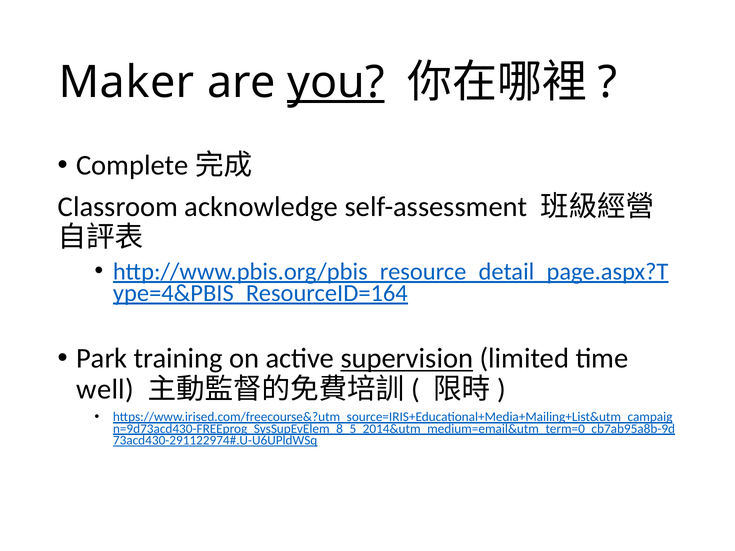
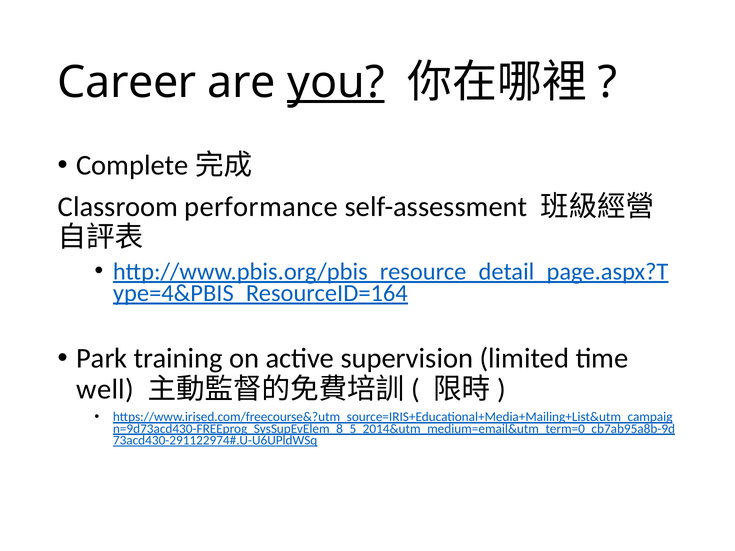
Maker: Maker -> Career (127, 82)
acknowledge: acknowledge -> performance (261, 207)
supervision underline: present -> none (407, 358)
